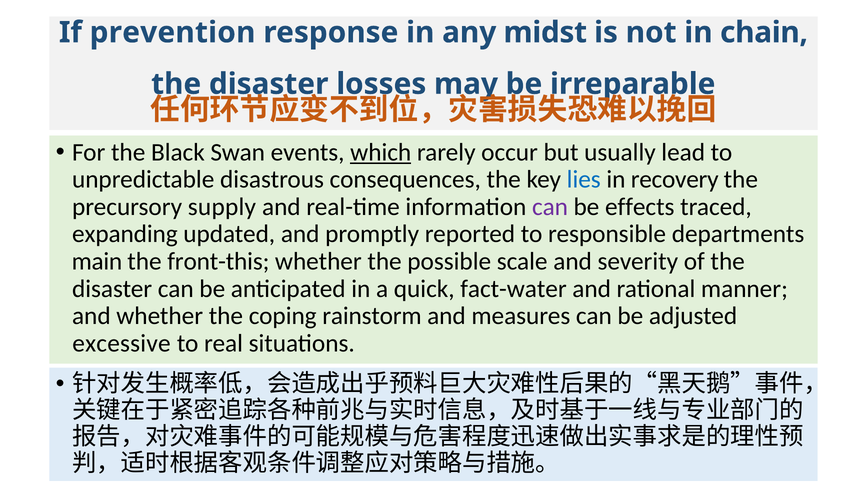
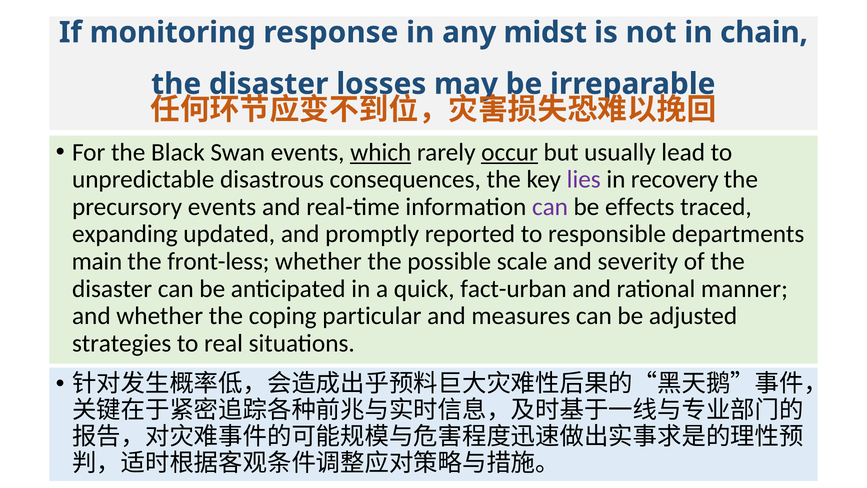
prevention: prevention -> monitoring (173, 32)
occur underline: none -> present (510, 152)
lies colour: blue -> purple (584, 179)
precursory supply: supply -> events (222, 207)
front-this: front-this -> front-less (218, 261)
fact-water: fact-water -> fact-urban (514, 288)
rainstorm: rainstorm -> particular (372, 316)
excessive: excessive -> strategies (122, 343)
